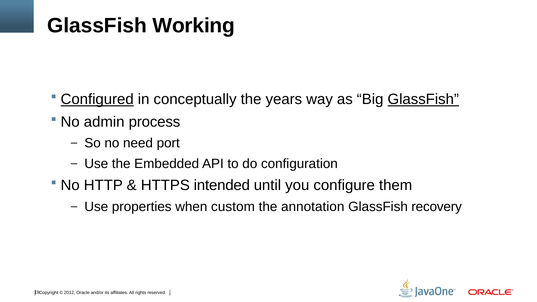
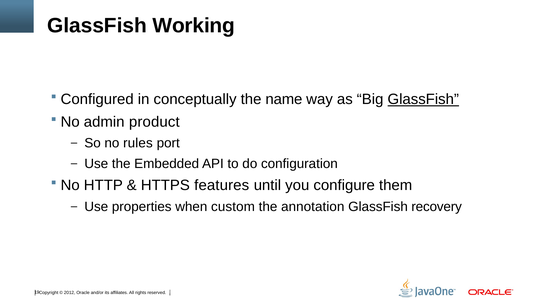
Configured underline: present -> none (97, 99)
years: years -> name (284, 99)
process: process -> product (154, 122)
need: need -> rules (138, 143)
intended: intended -> features (222, 185)
